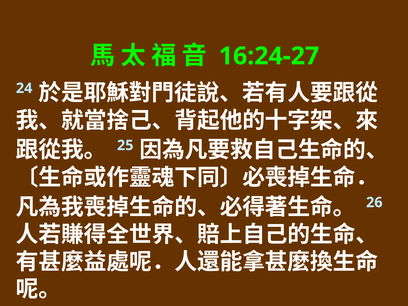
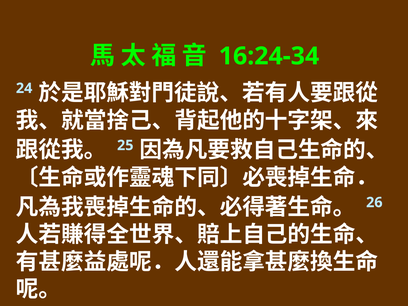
16:24-27: 16:24-27 -> 16:24-34 (269, 56)
